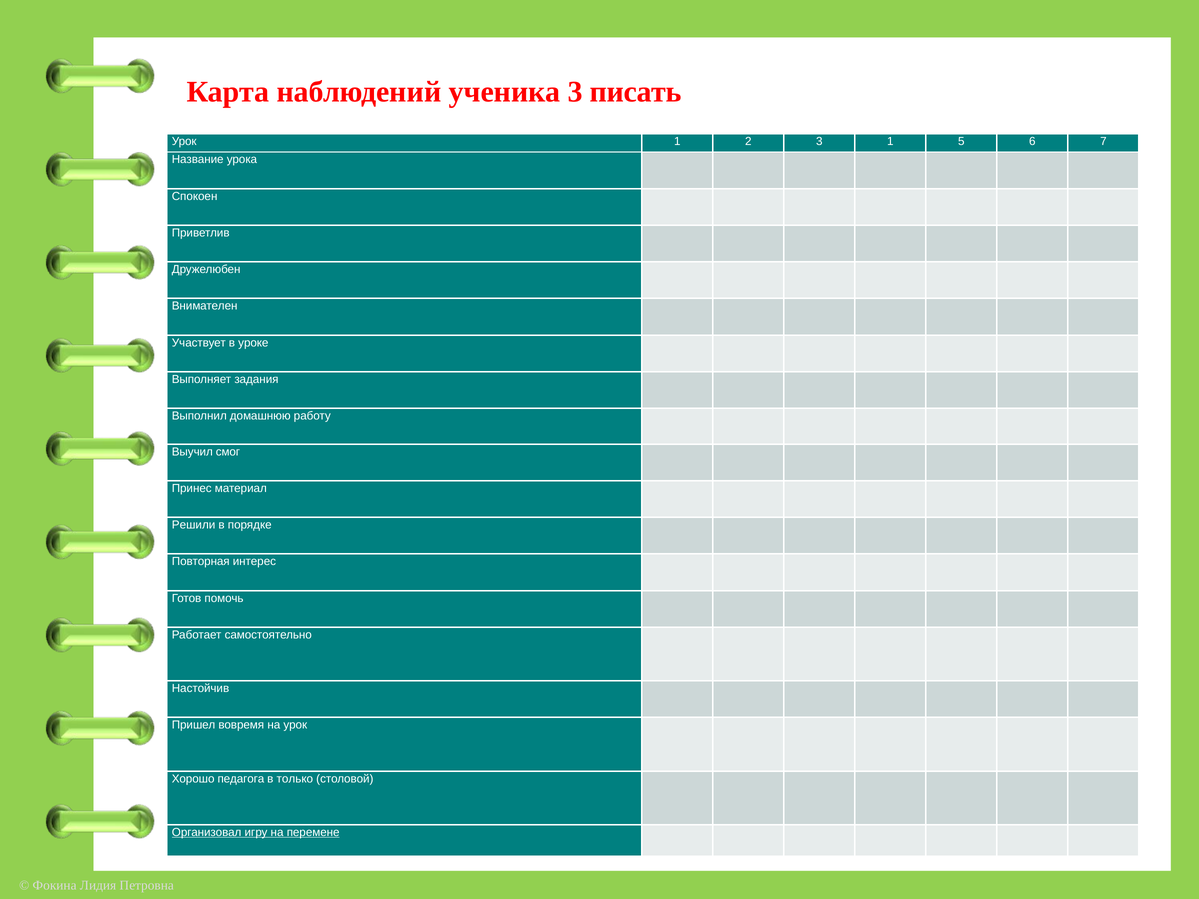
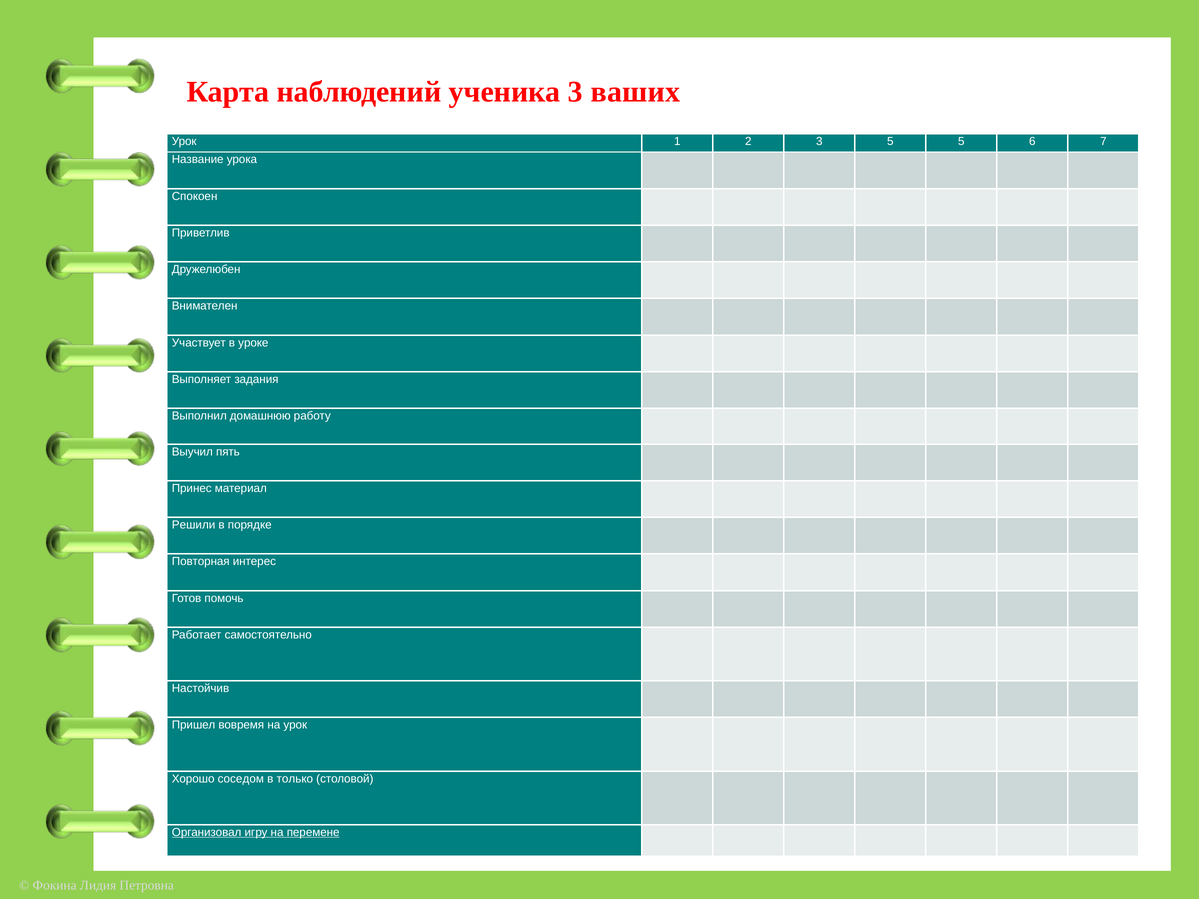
писать: писать -> ваших (635, 92)
3 1: 1 -> 5 (890, 141)
смог: смог -> пять (228, 452)
педагога: педагога -> соседом (241, 779)
